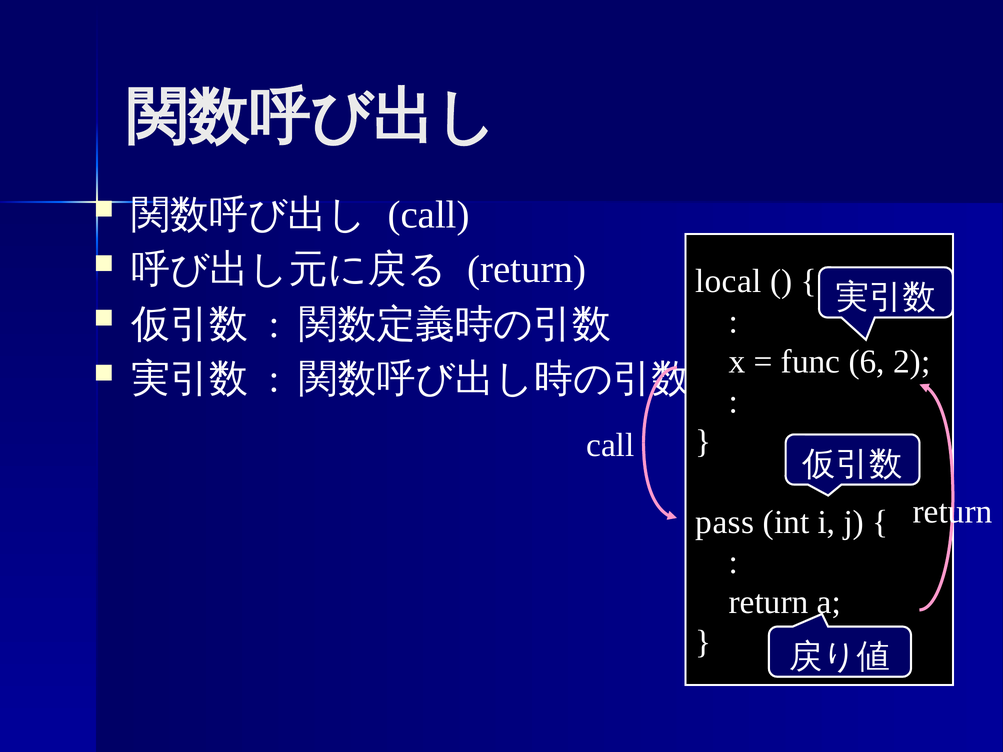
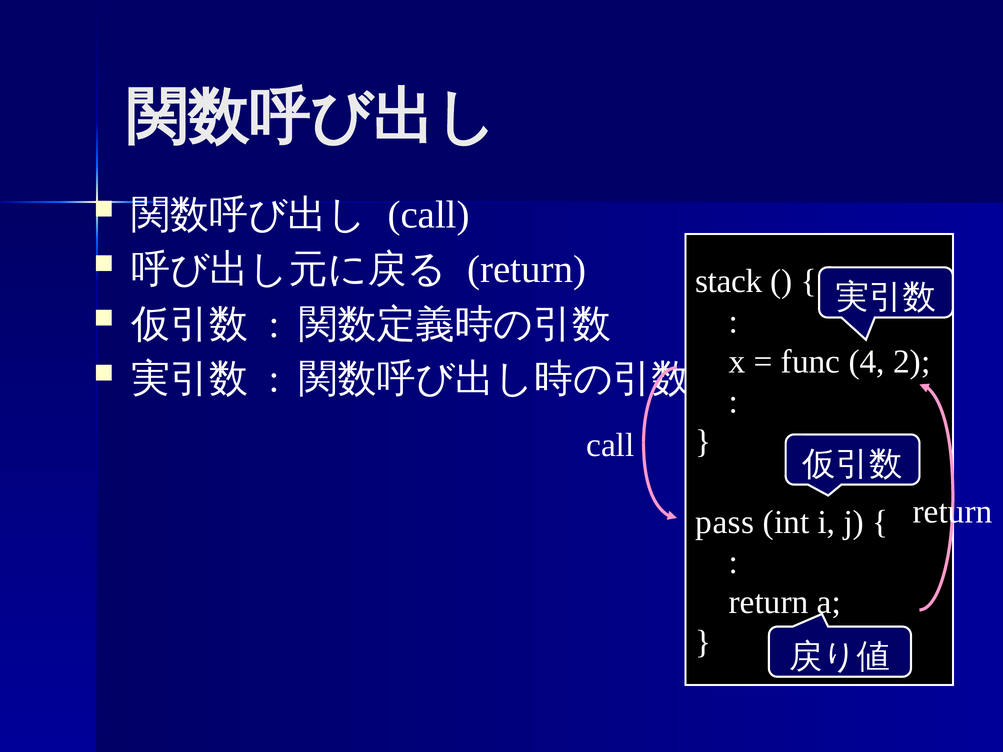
local: local -> stack (729, 281)
6: 6 -> 4 (867, 362)
